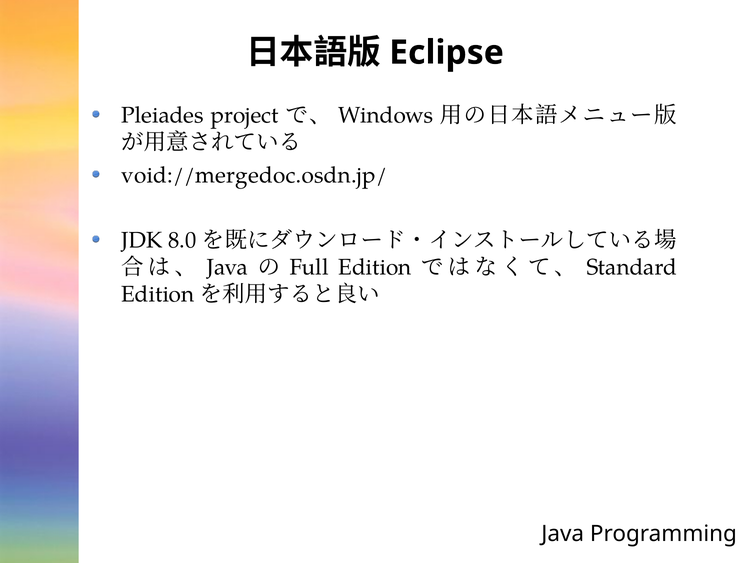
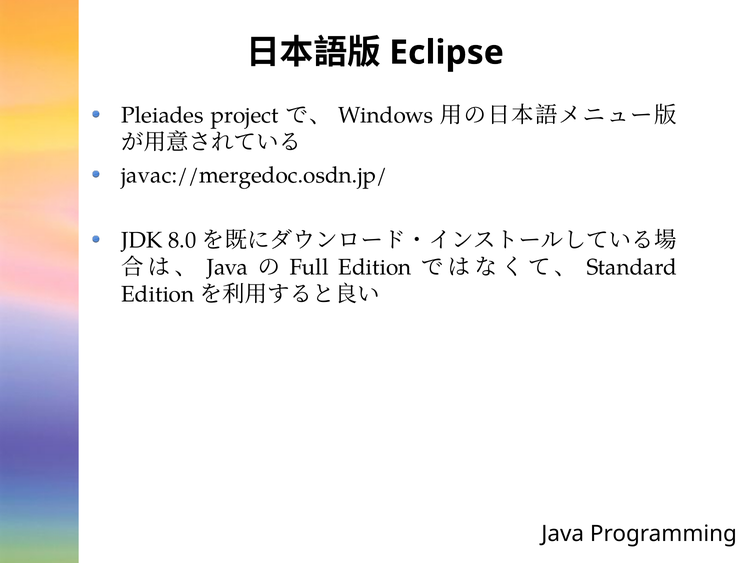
void://mergedoc.osdn.jp/: void://mergedoc.osdn.jp/ -> javac://mergedoc.osdn.jp/ (254, 175)
